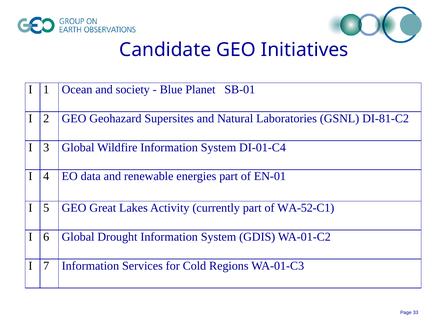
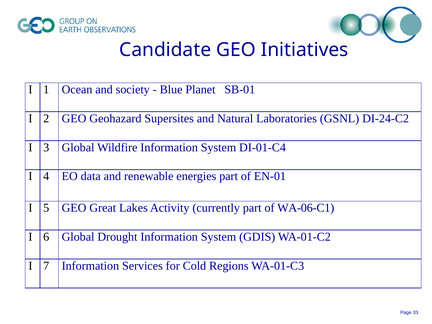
DI-81-C2: DI-81-C2 -> DI-24-C2 (386, 118)
WA-52-C1: WA-52-C1 -> WA-06-C1 (306, 208)
